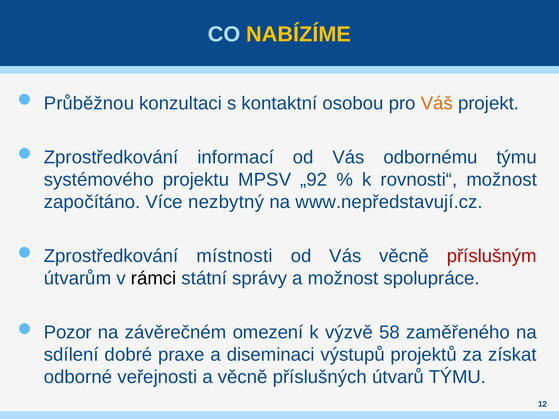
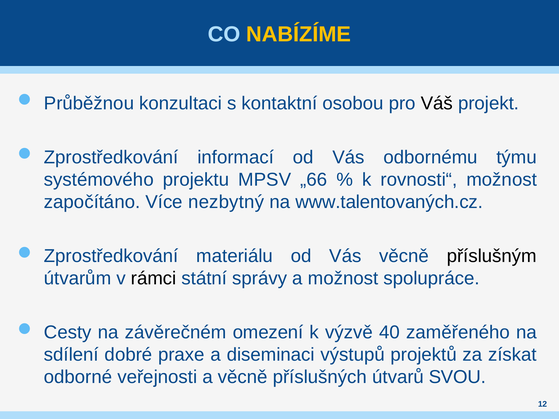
Váš colour: orange -> black (437, 103)
„92: „92 -> „66 (314, 180)
www.nepředstavují.cz: www.nepředstavují.cz -> www.talentovaných.cz (389, 202)
místnosti: místnosti -> materiálu (235, 256)
příslušným colour: red -> black (492, 256)
Pozor: Pozor -> Cesty (68, 332)
58: 58 -> 40 (390, 332)
útvarů TÝMU: TÝMU -> SVOU (457, 377)
